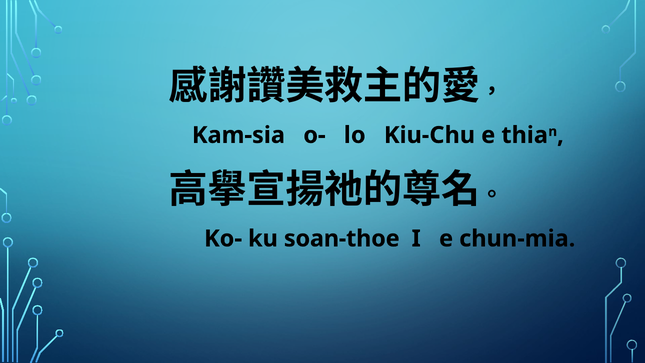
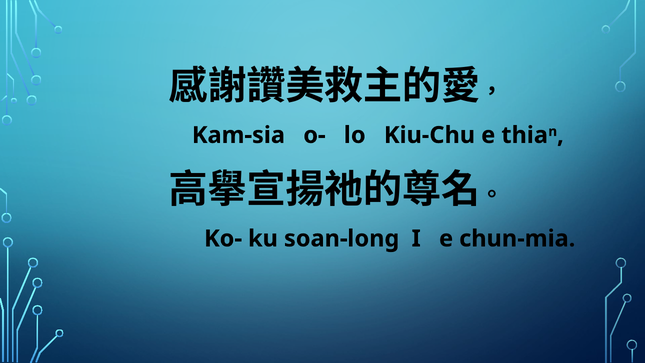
soan-thoe: soan-thoe -> soan-long (342, 239)
